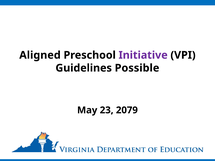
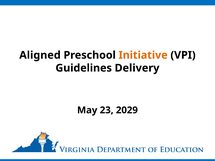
Initiative colour: purple -> orange (143, 55)
Possible: Possible -> Delivery (137, 68)
2079: 2079 -> 2029 (127, 110)
